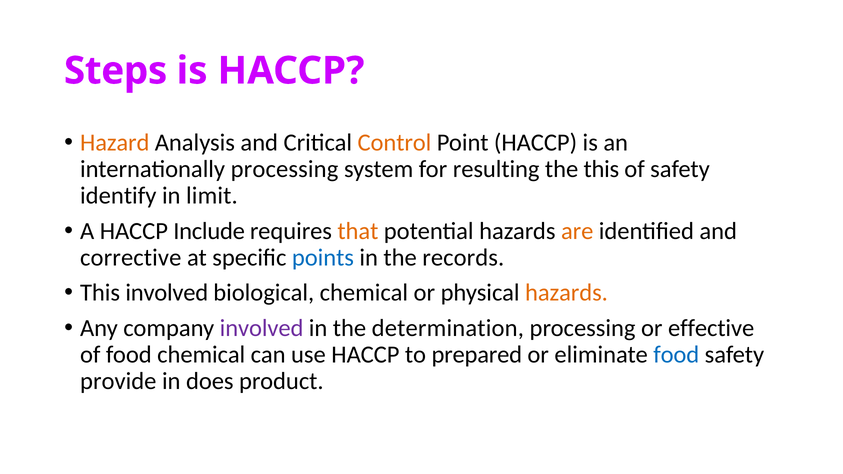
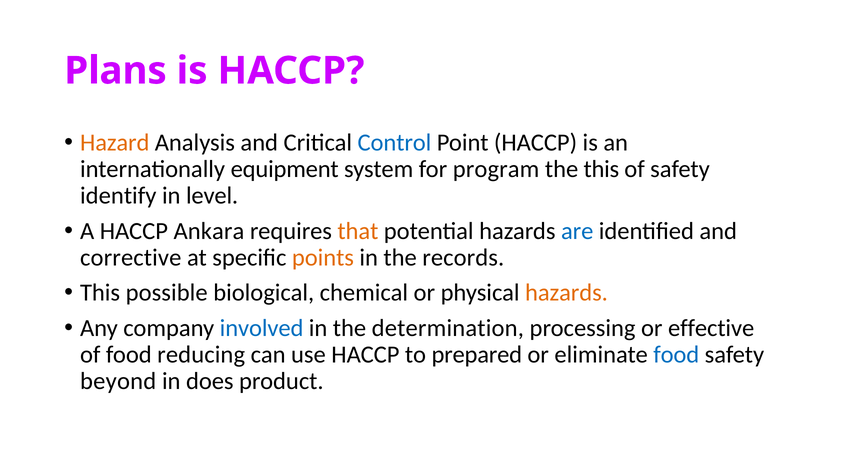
Steps: Steps -> Plans (116, 71)
Control colour: orange -> blue (394, 143)
internationally processing: processing -> equipment (285, 169)
resulting: resulting -> program (496, 169)
limit: limit -> level (212, 196)
Include: Include -> Ankara (209, 231)
are colour: orange -> blue (577, 231)
points colour: blue -> orange (323, 258)
This involved: involved -> possible (167, 293)
involved colour: purple -> blue (262, 328)
food chemical: chemical -> reducing (201, 355)
provide: provide -> beyond (118, 381)
